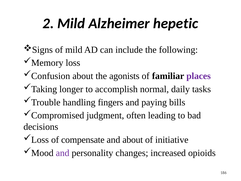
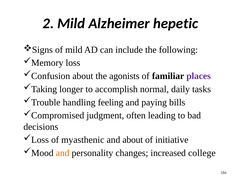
fingers: fingers -> feeling (111, 102)
compensate: compensate -> myasthenic (83, 140)
and colour: purple -> orange (63, 153)
opioids: opioids -> college (202, 153)
